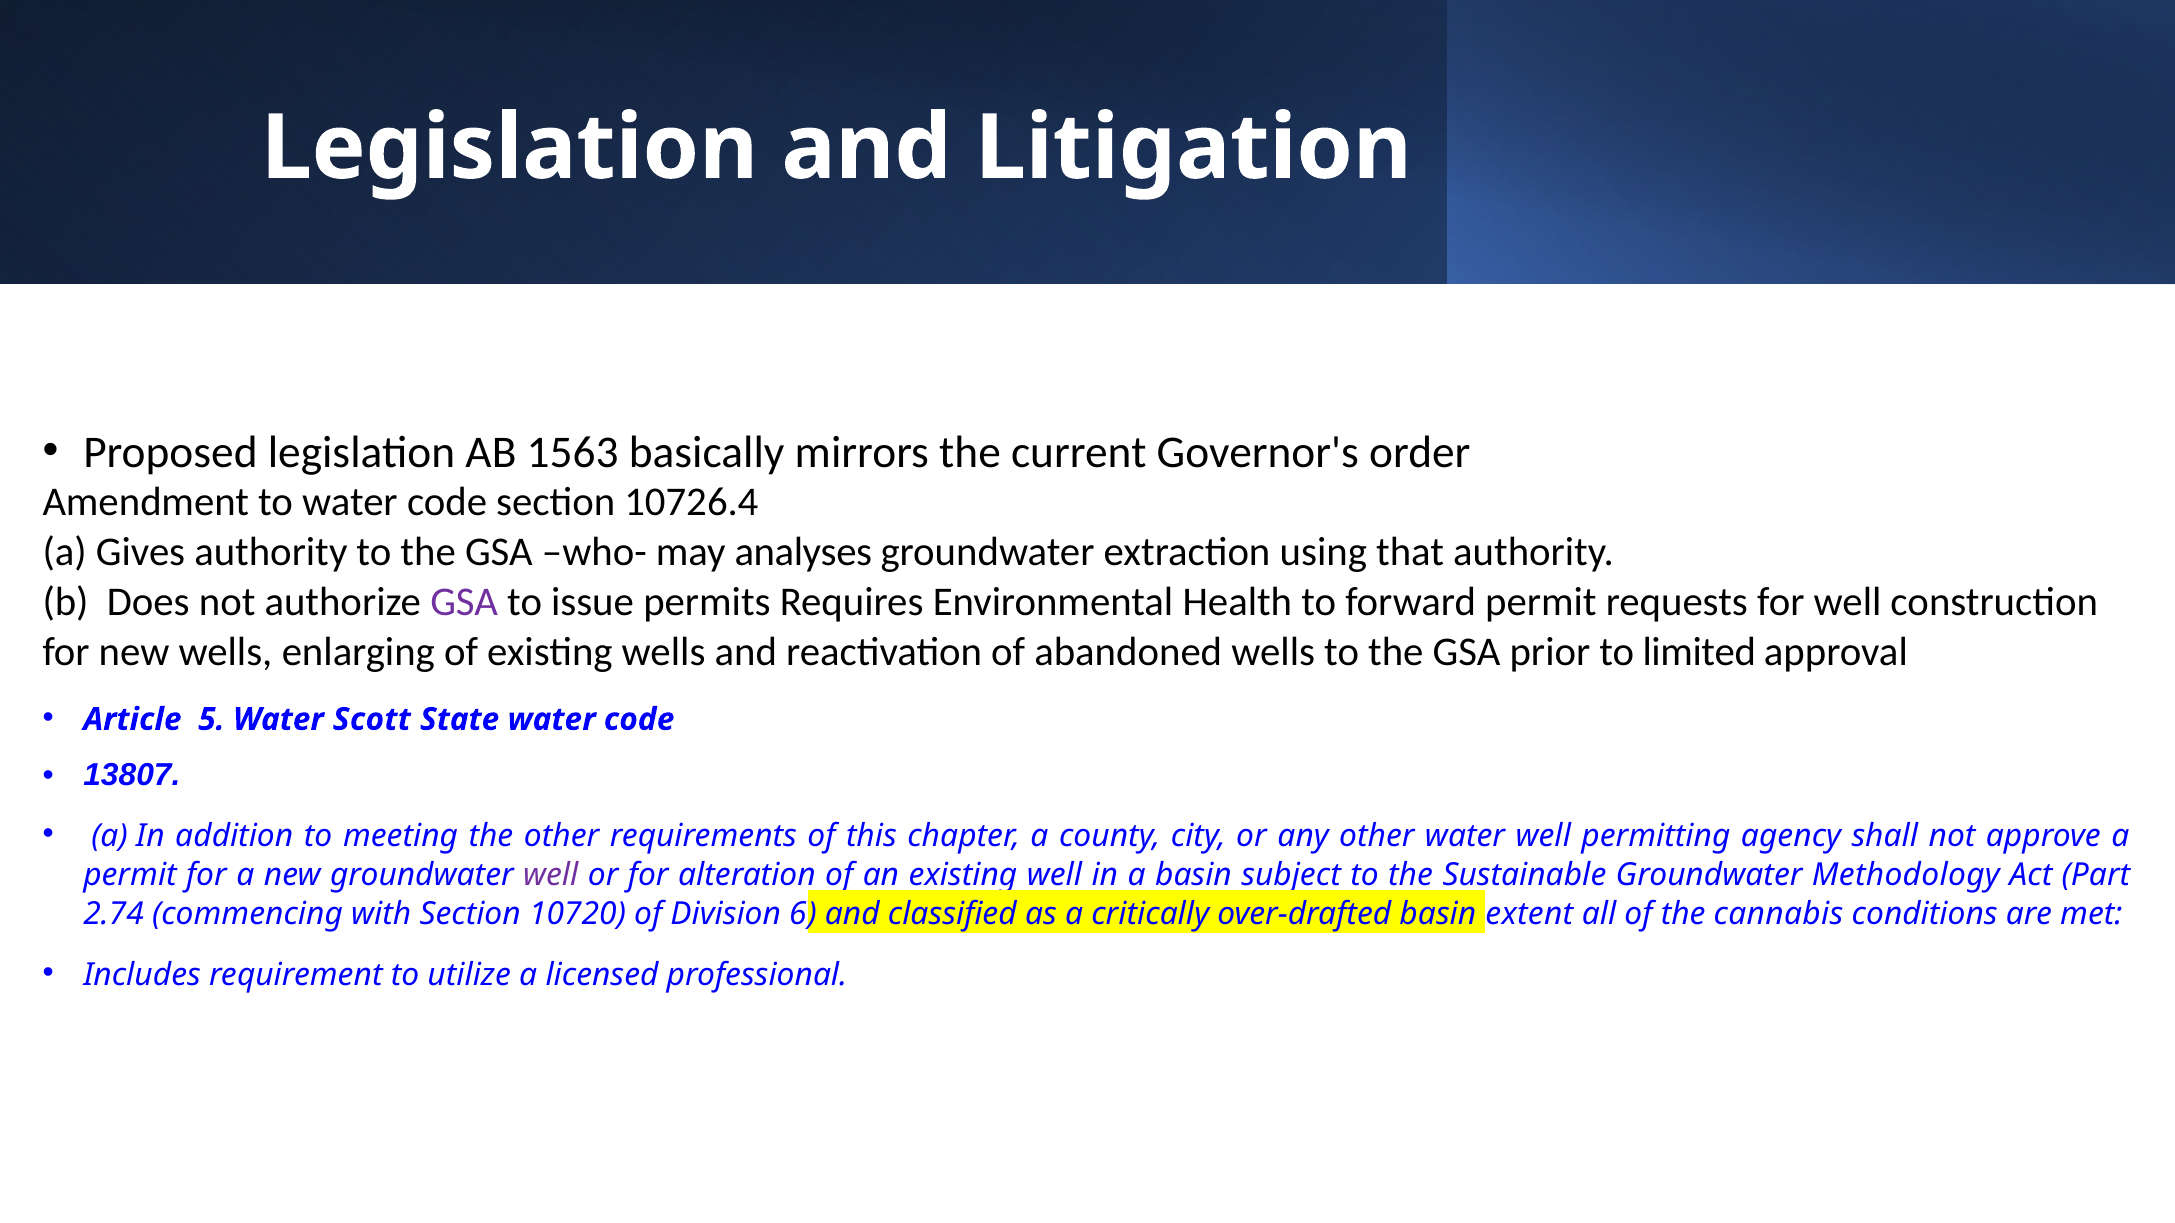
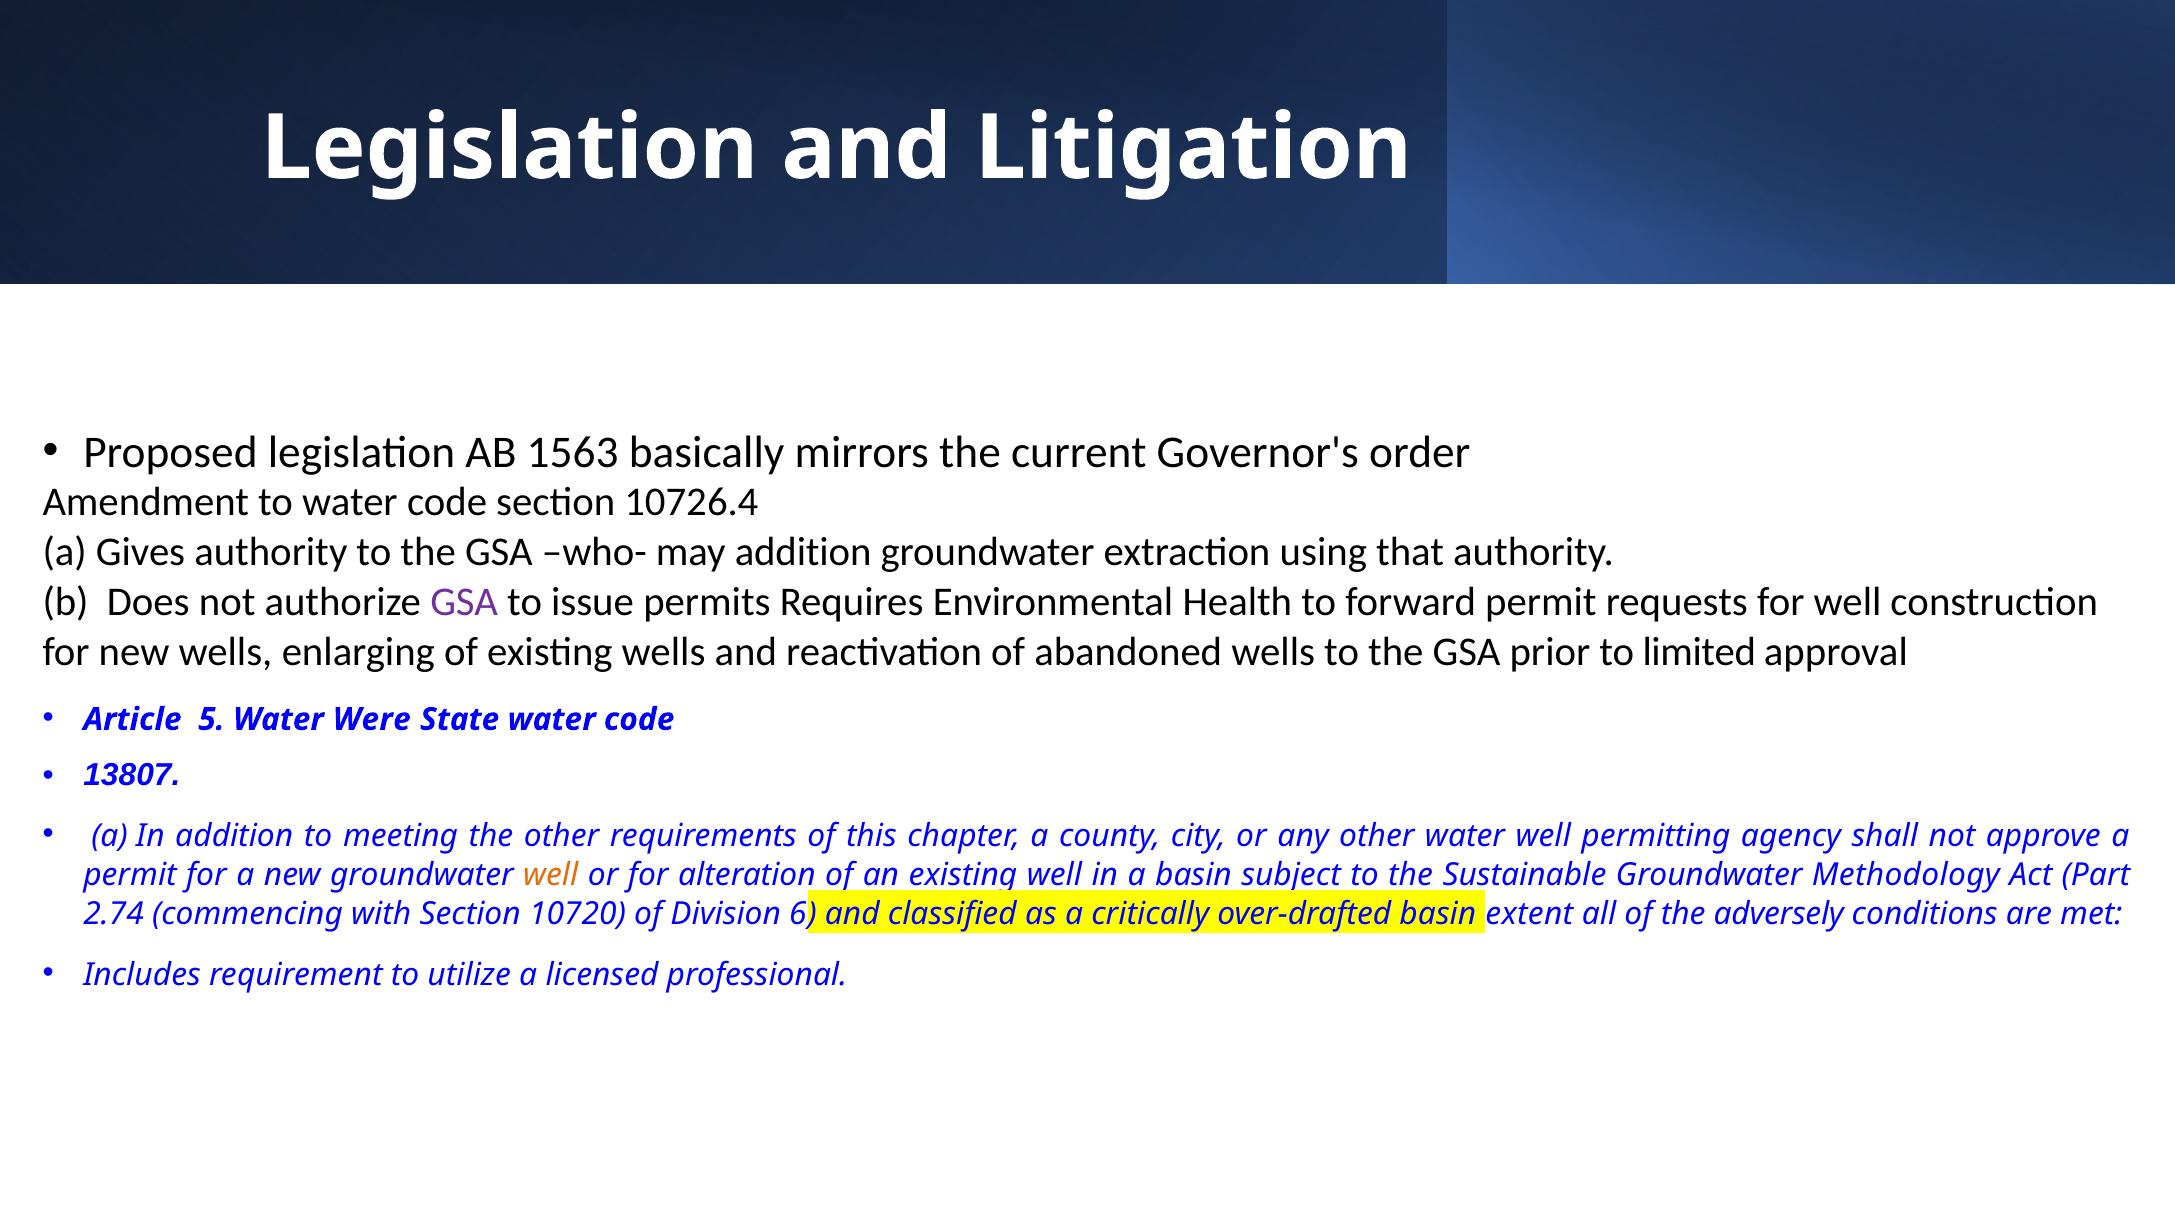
may analyses: analyses -> addition (803, 552)
Scott: Scott -> Were (372, 720)
well colour: purple -> orange (551, 875)
cannabis: cannabis -> adversely (1779, 914)
